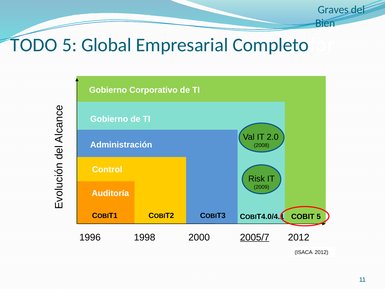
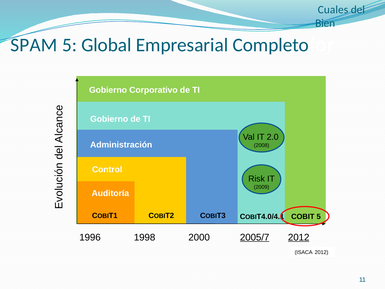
Graves: Graves -> Cuales (333, 10)
TODO: TODO -> SPAM (34, 45)
2012 underline: none -> present (299, 237)
